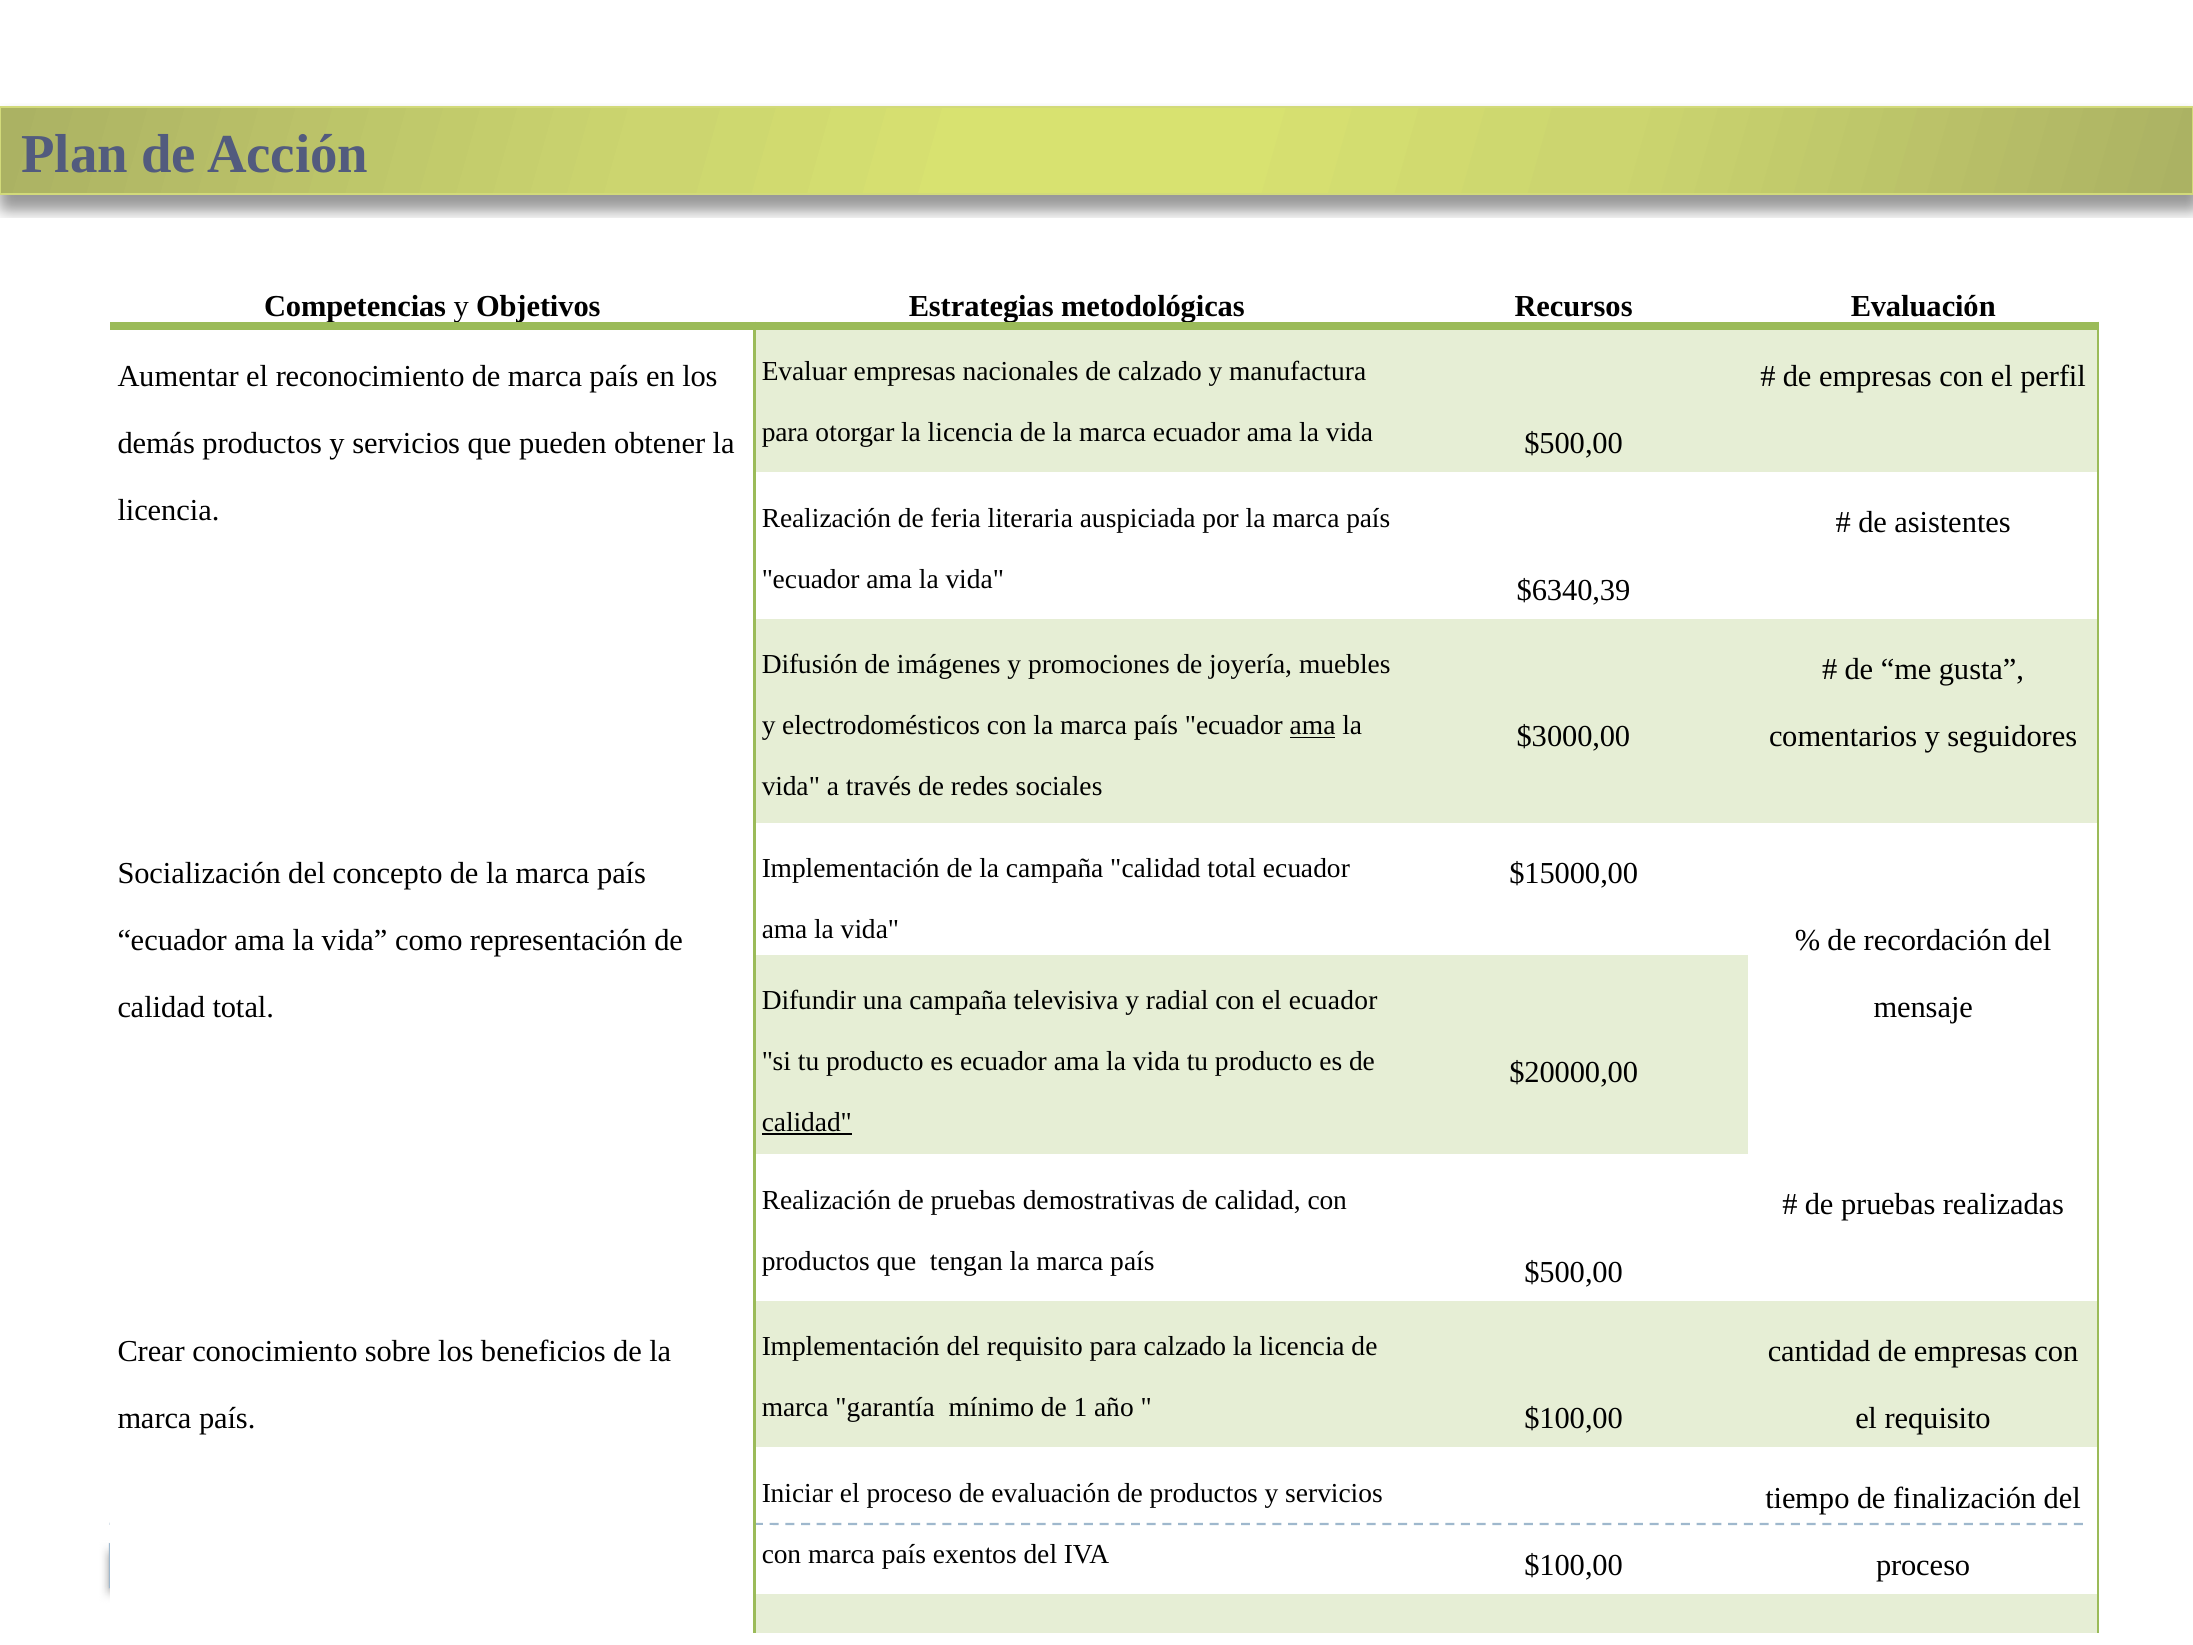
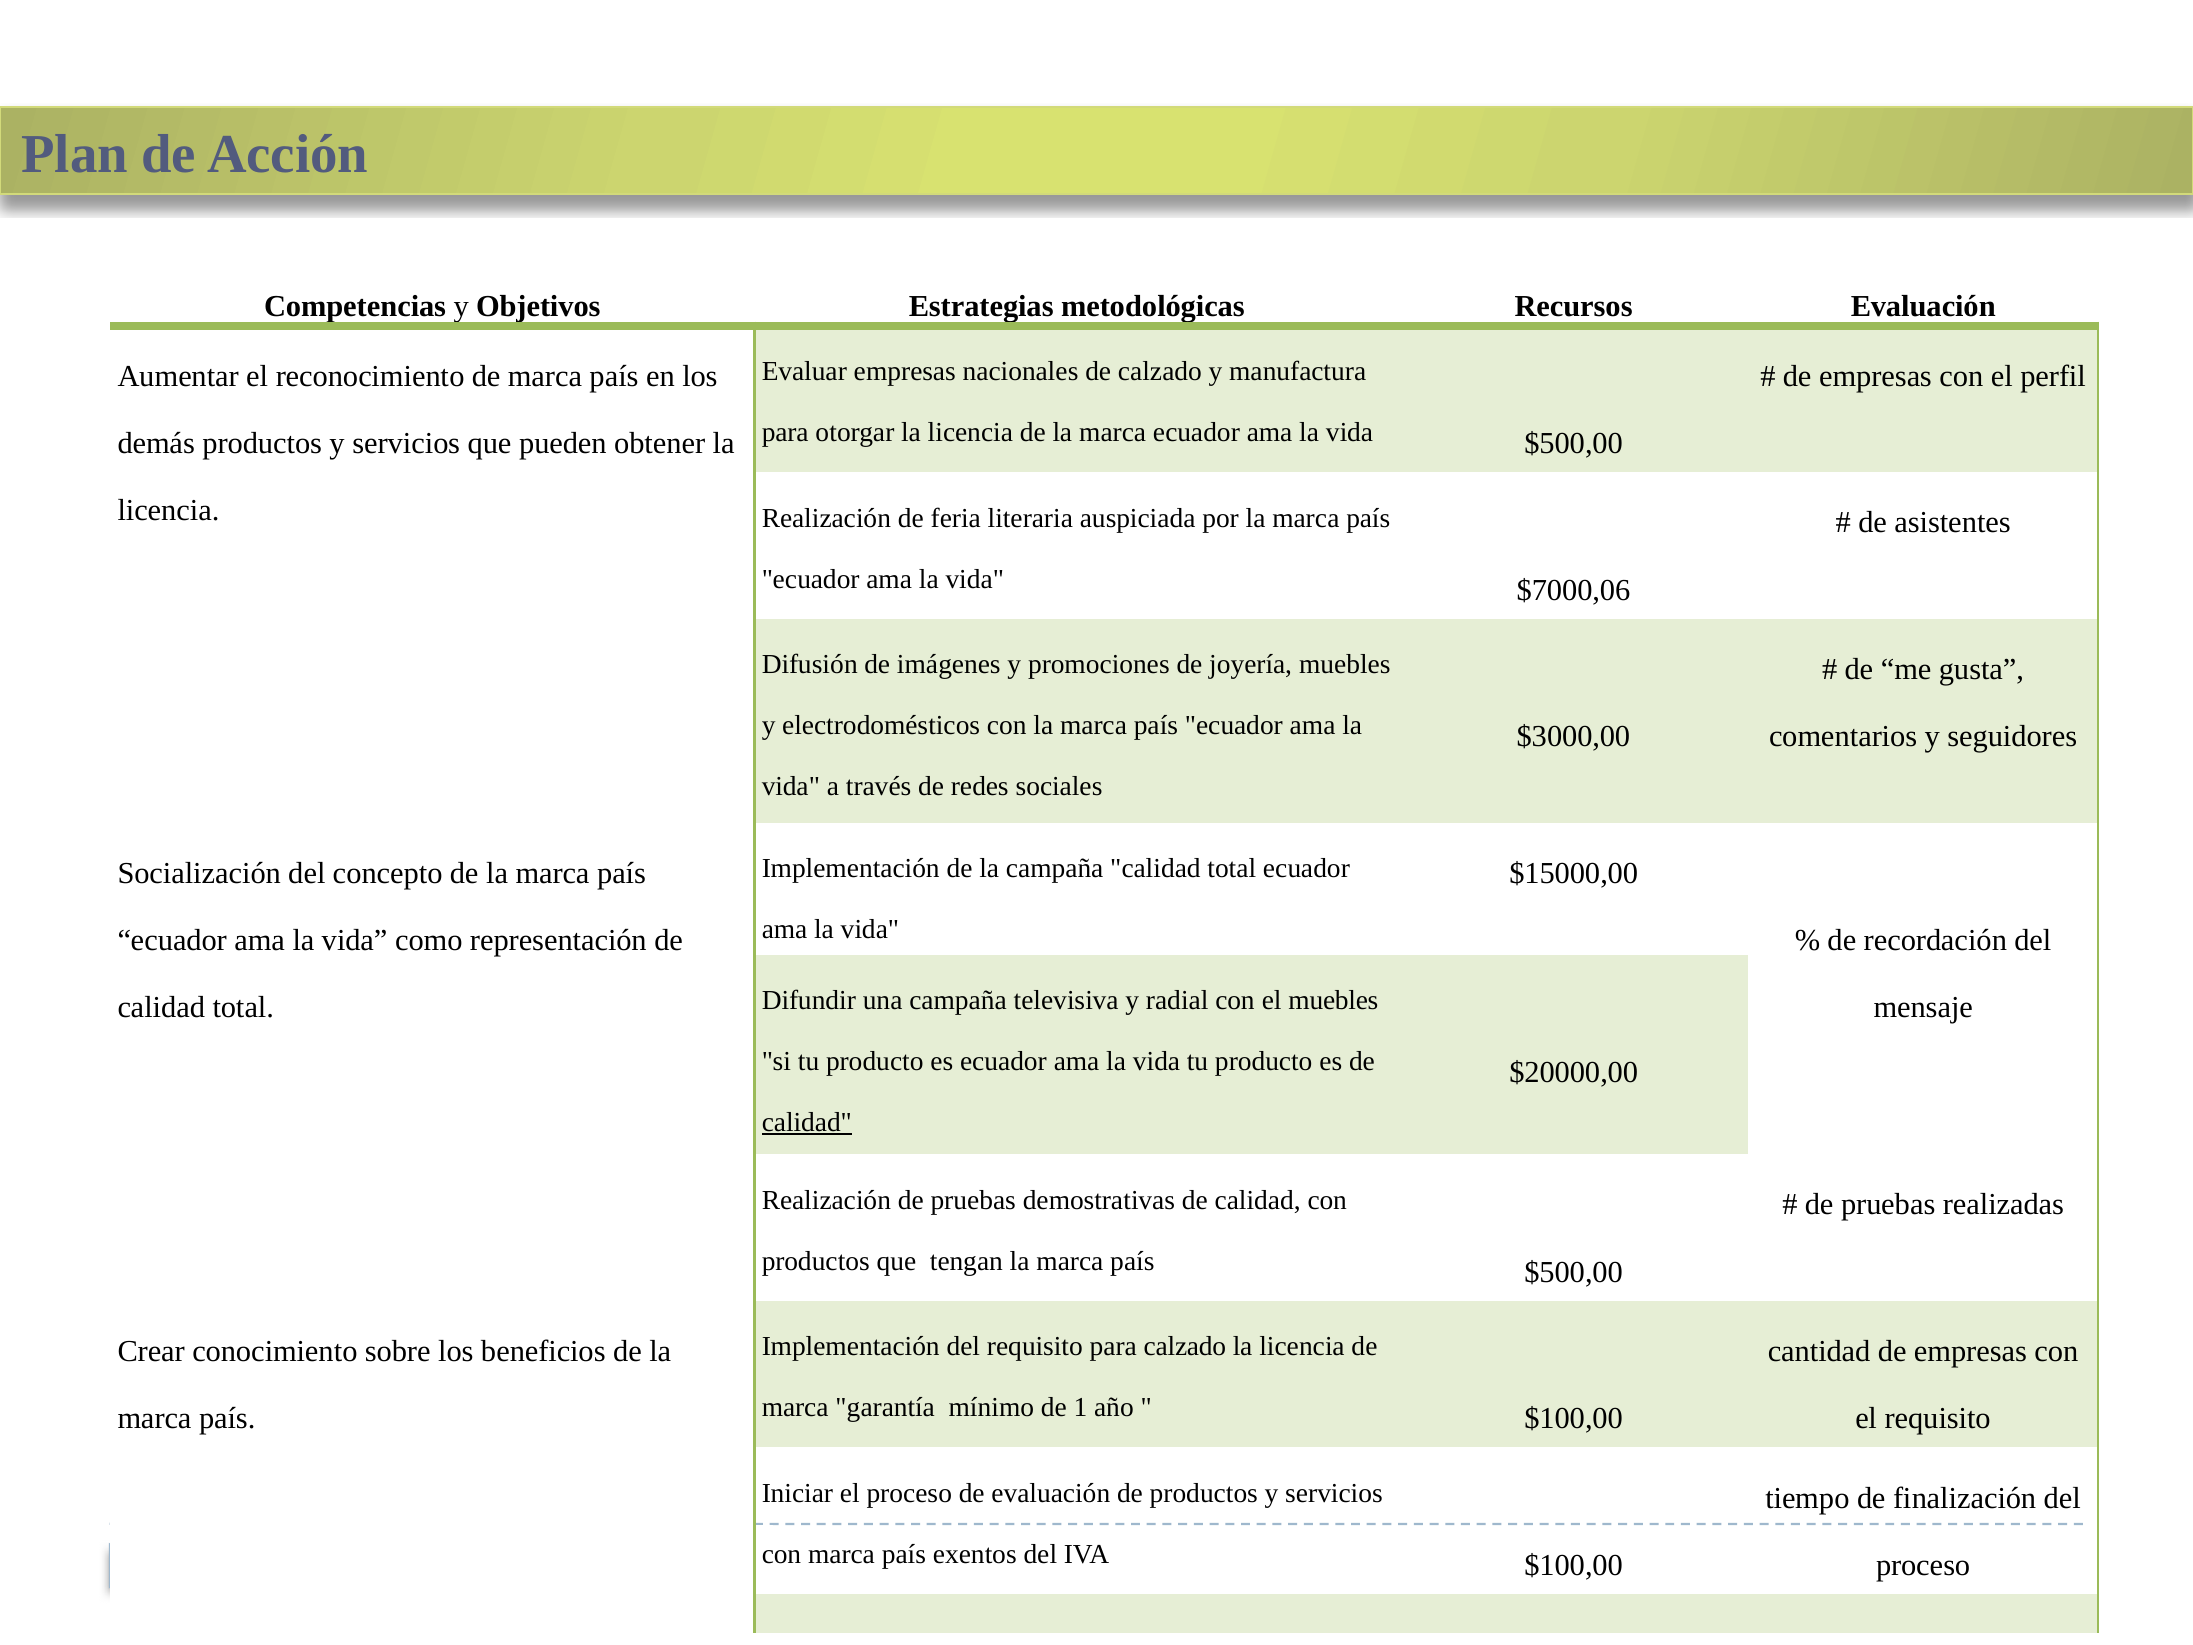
$6340,39: $6340,39 -> $7000,06 (1574, 590)
ama underline: present -> none (1313, 725)
el ecuador: ecuador -> muebles (1333, 1000)
